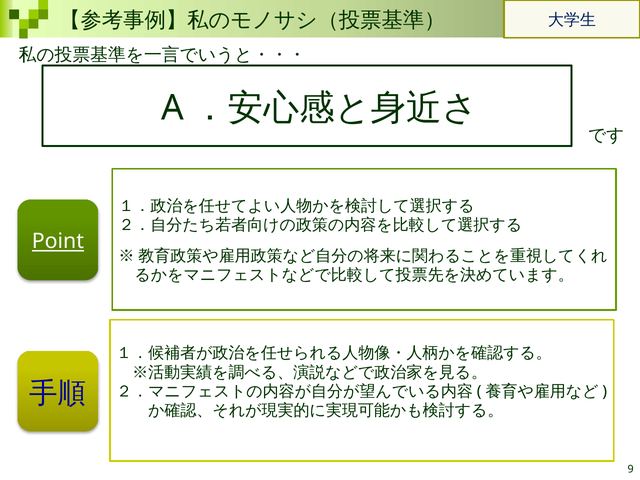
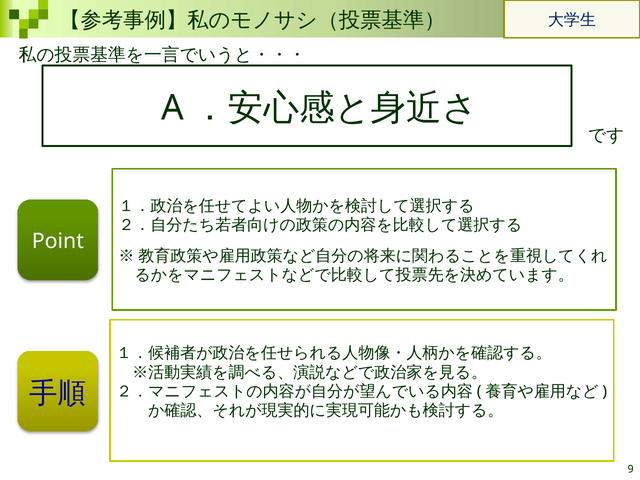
Point underline: present -> none (58, 241)
